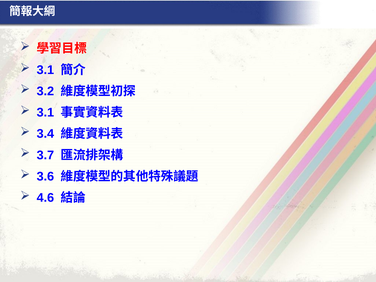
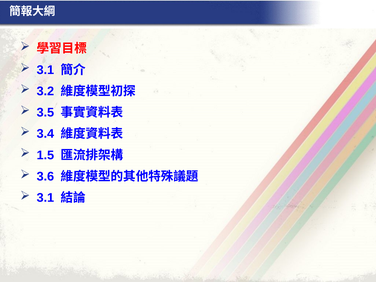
3.1: 3.1 -> 3.5 (45, 113)
3.7: 3.7 -> 1.5 (45, 155)
4.6: 4.6 -> 3.1 (45, 198)
